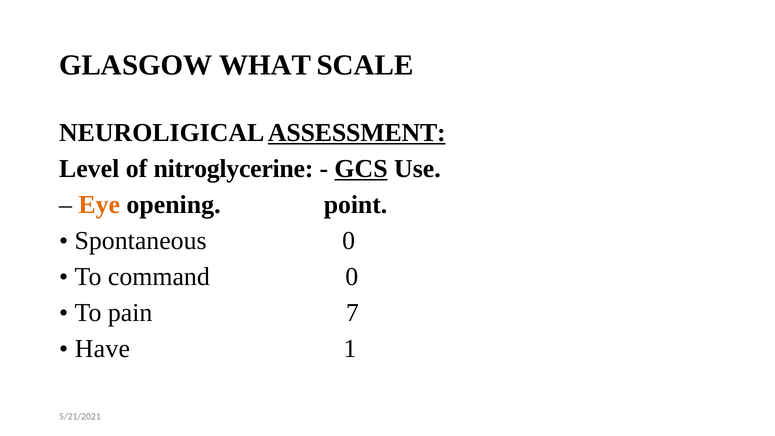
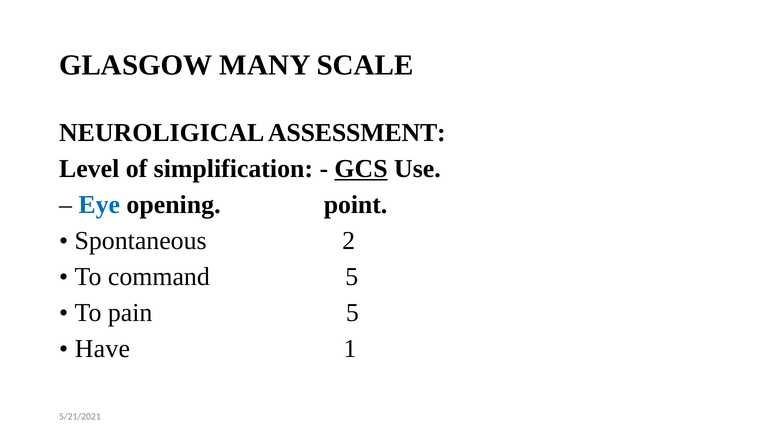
WHAT: WHAT -> MANY (265, 65)
ASSESSMENT underline: present -> none (357, 133)
nitroglycerine: nitroglycerine -> simplification (233, 169)
Eye colour: orange -> blue (99, 205)
Spontaneous 0: 0 -> 2 (349, 241)
command 0: 0 -> 5 (352, 277)
pain 7: 7 -> 5 (352, 313)
